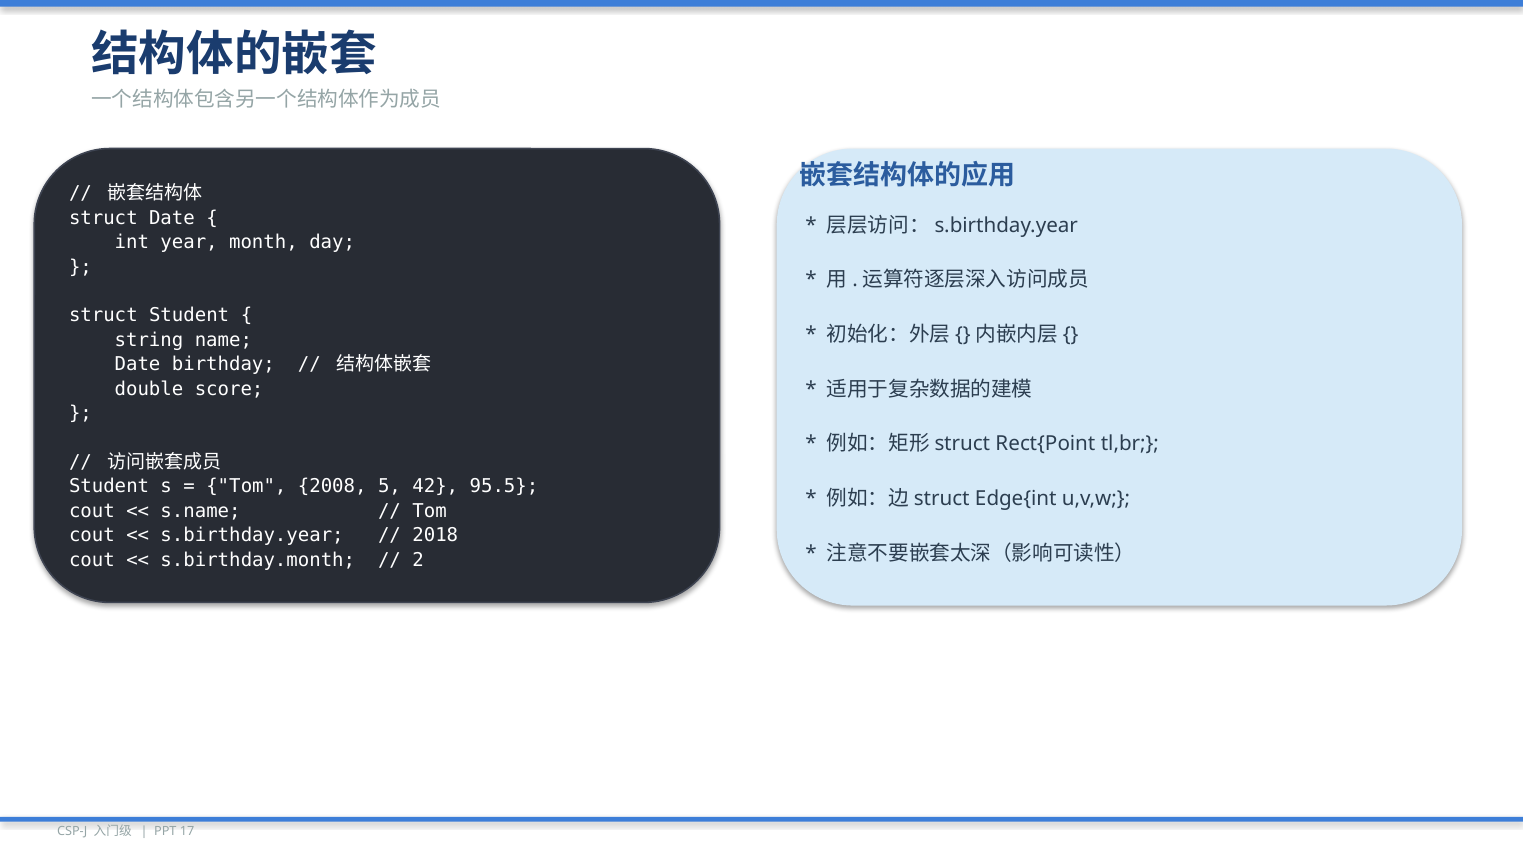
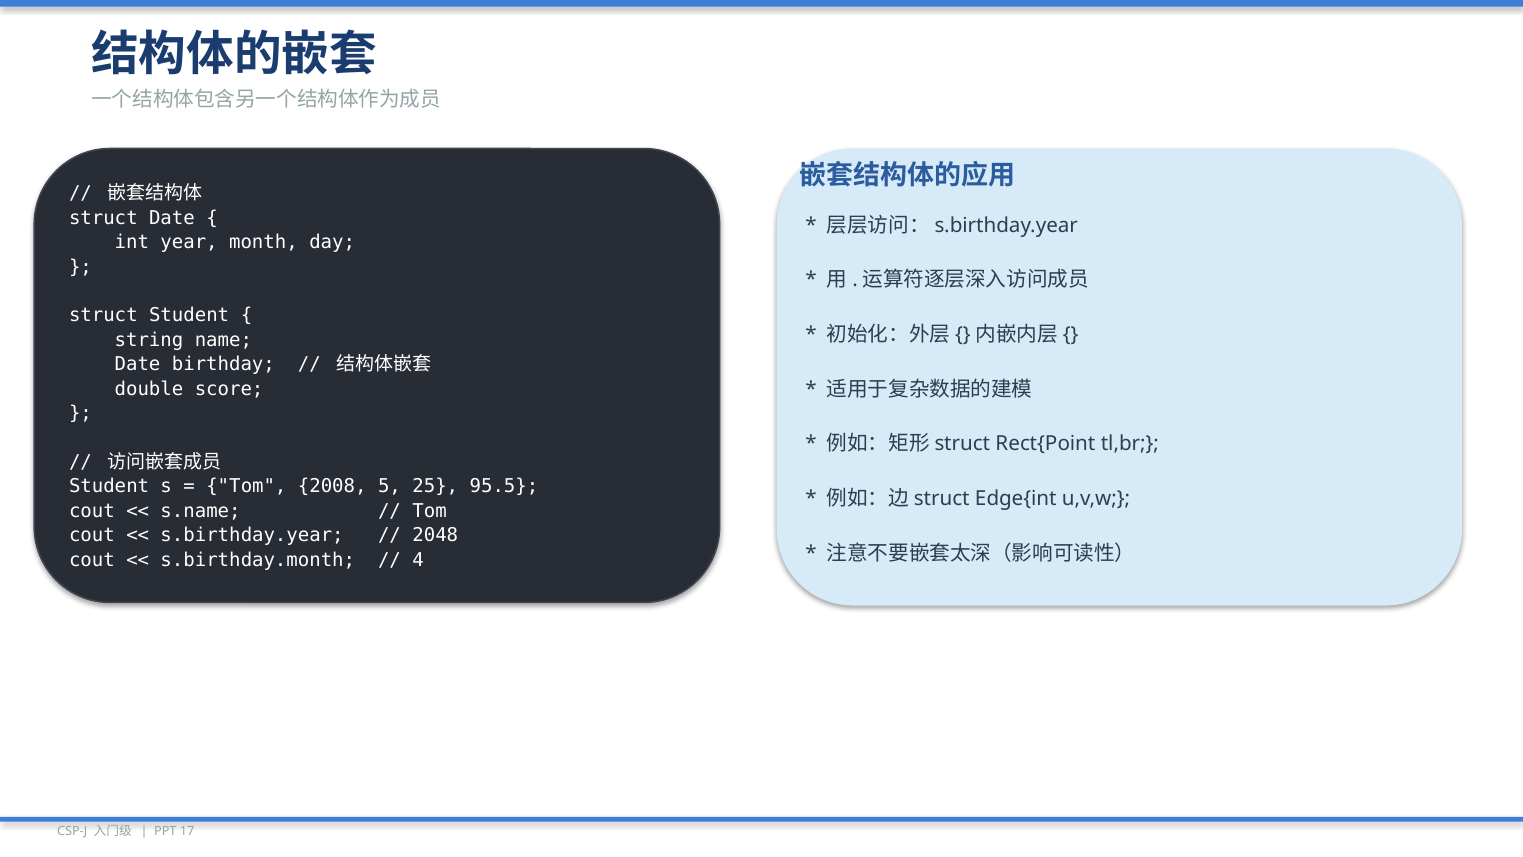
42: 42 -> 25 (435, 487)
2018: 2018 -> 2048 (435, 535)
2: 2 -> 4 (418, 560)
